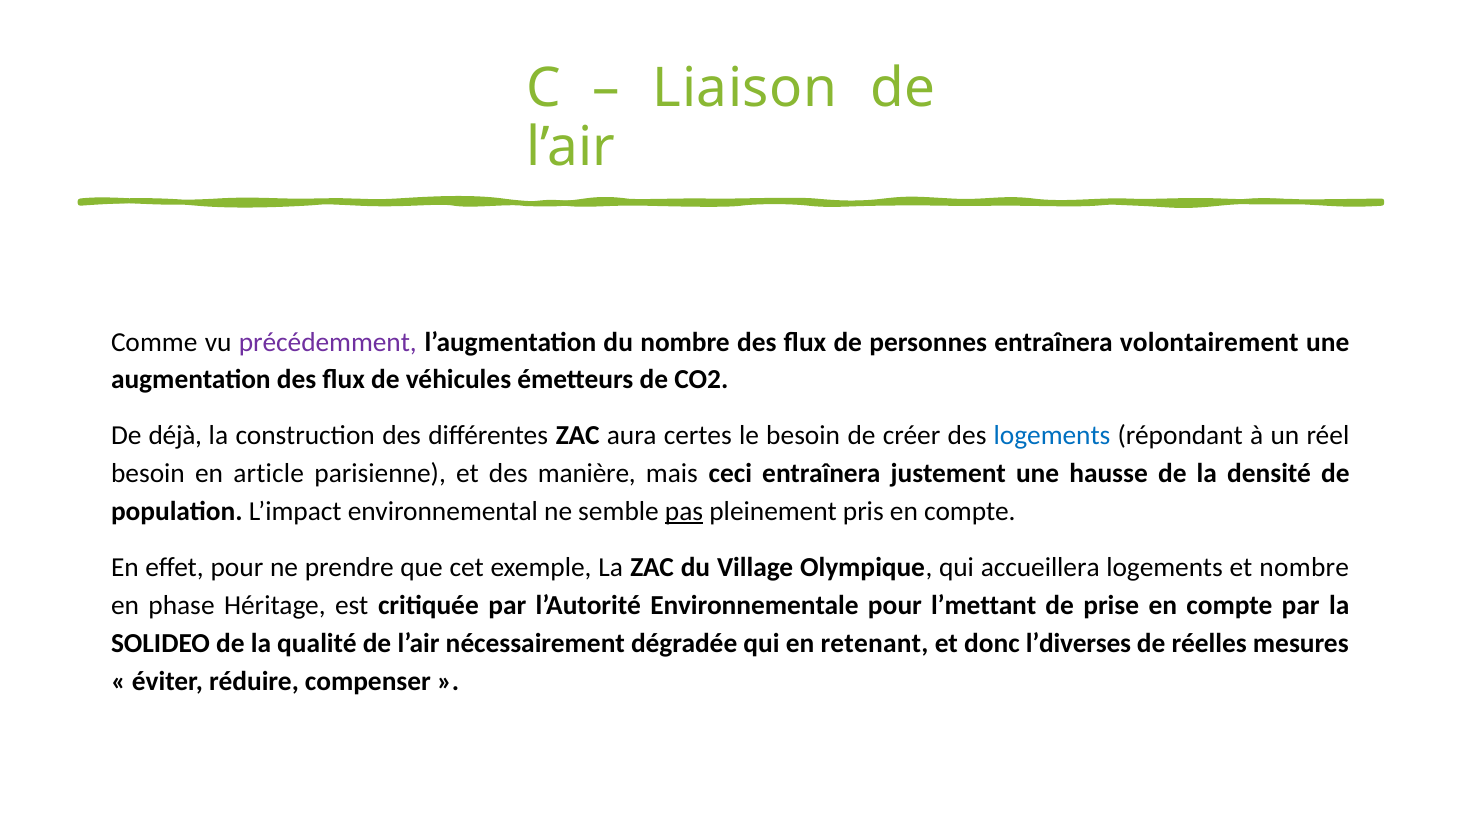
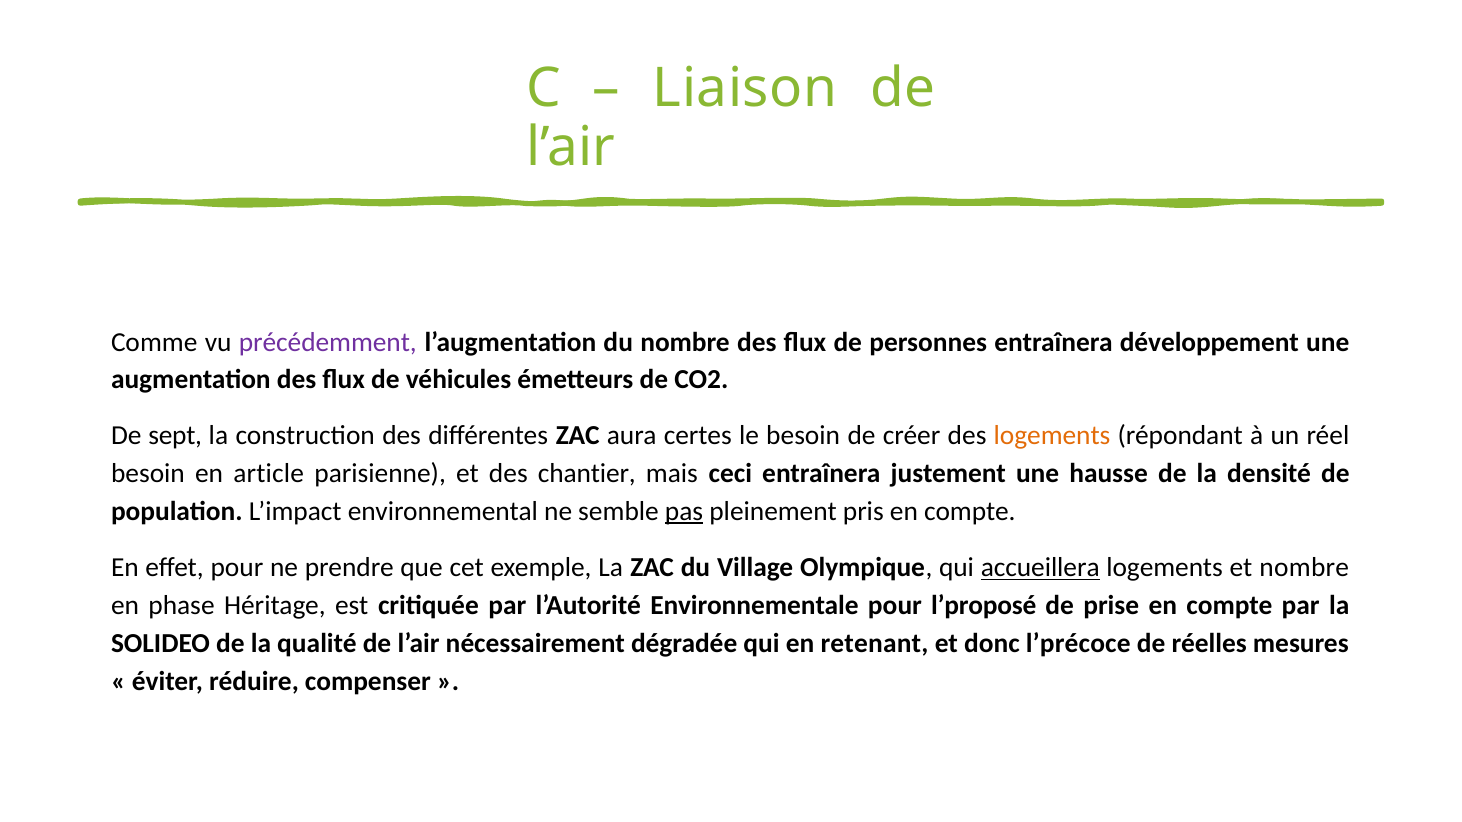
volontairement: volontairement -> développement (1209, 342)
déjà: déjà -> sept (175, 436)
logements colour: blue -> orange (1052, 436)
manière: manière -> chantier (587, 474)
accueillera underline: none -> present (1040, 568)
l’mettant: l’mettant -> l’proposé (984, 606)
l’diverses: l’diverses -> l’précoce (1078, 643)
